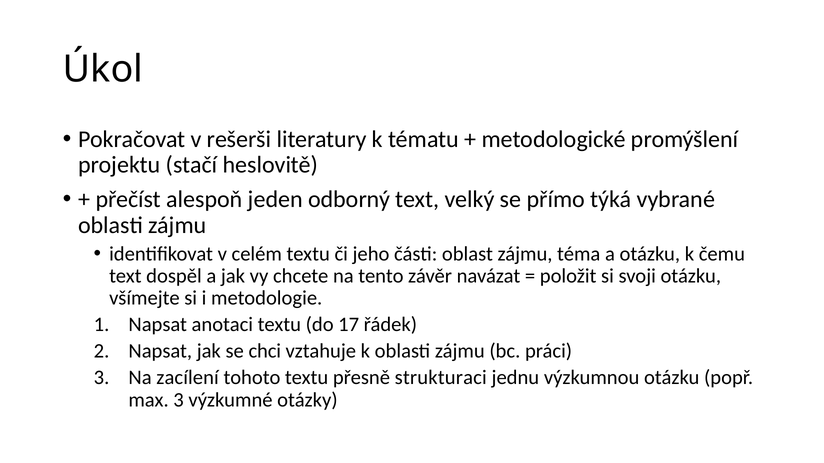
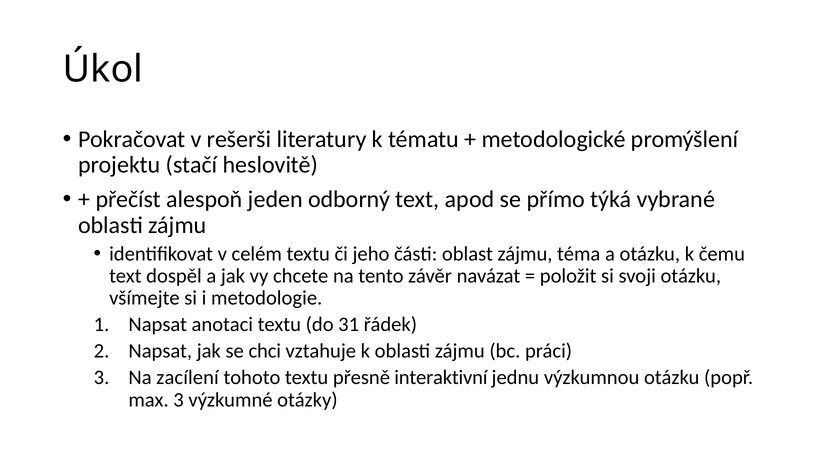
velký: velký -> apod (470, 200)
17: 17 -> 31 (349, 325)
strukturaci: strukturaci -> interaktivní (441, 378)
